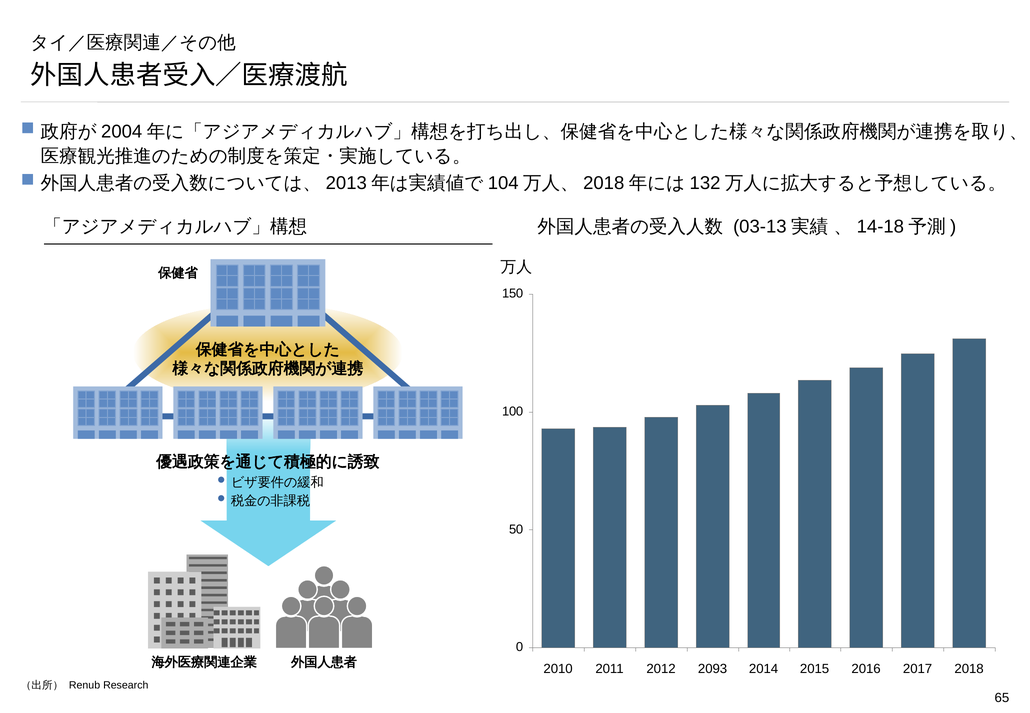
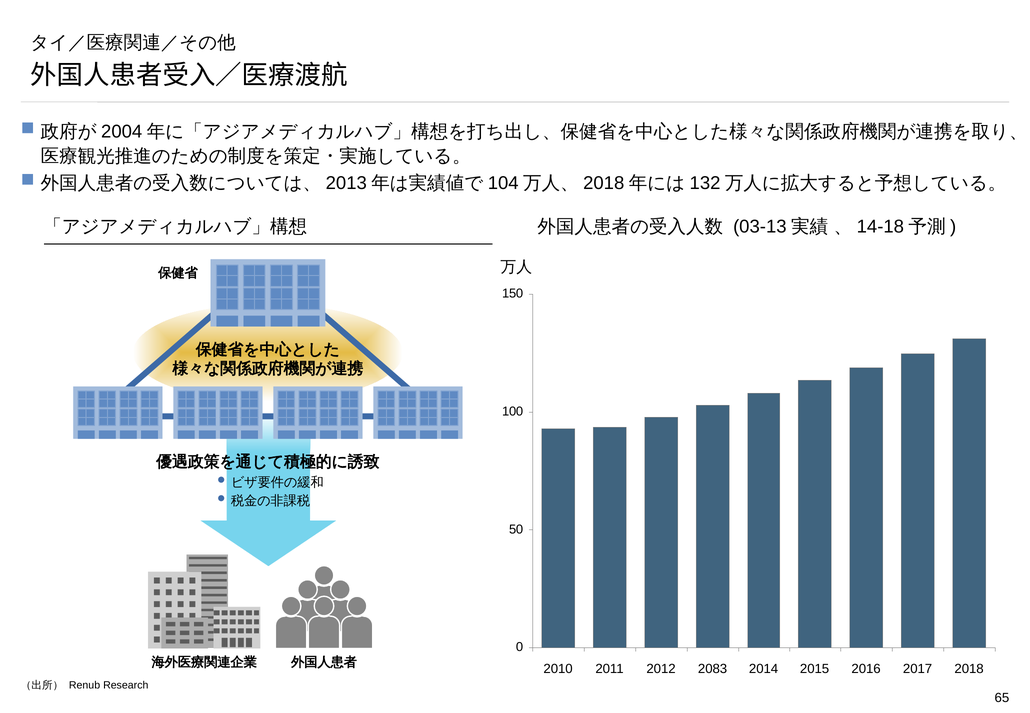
2093: 2093 -> 2083 (713, 669)
